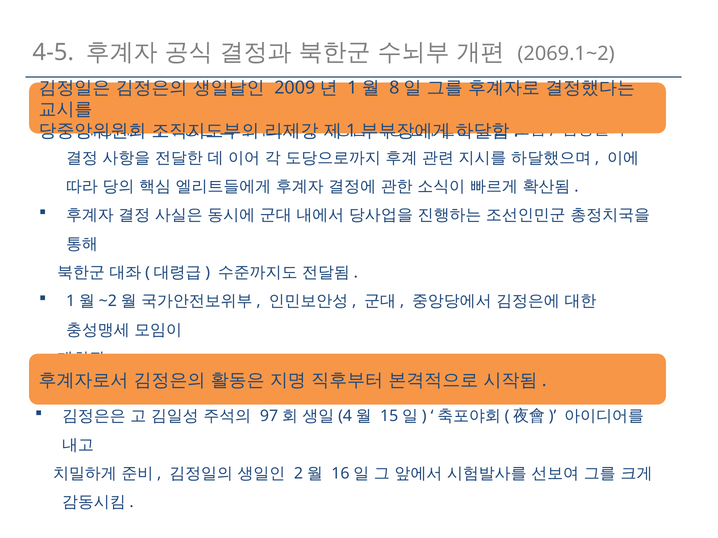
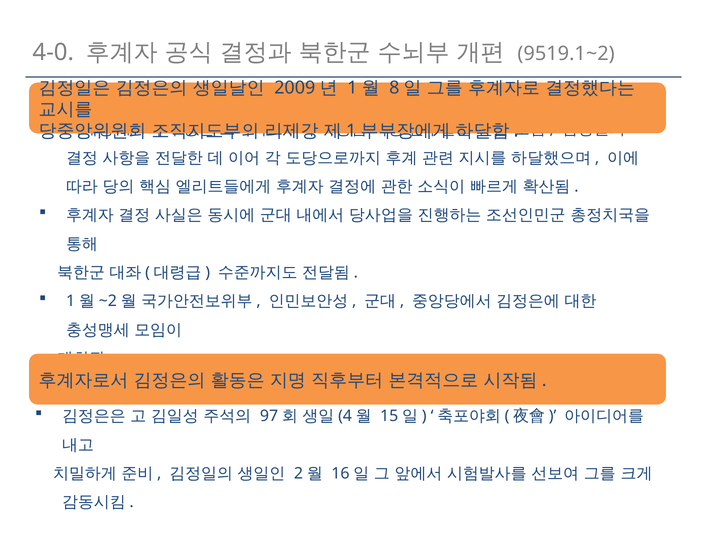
4-5: 4-5 -> 4-0 (53, 52)
2069.1~2: 2069.1~2 -> 9519.1~2 (566, 54)
